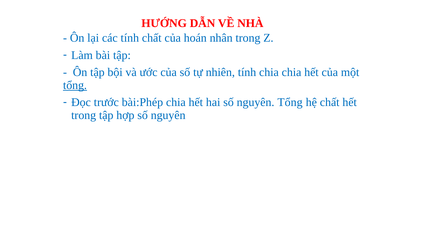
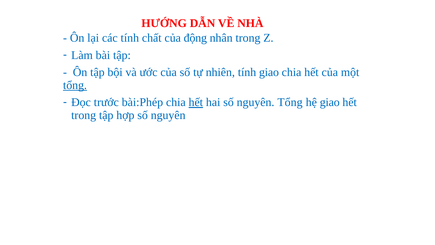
hoán: hoán -> động (195, 38)
tính chia: chia -> giao (269, 72)
hết underline: none -> present (196, 102)
hệ chất: chất -> giao (330, 102)
